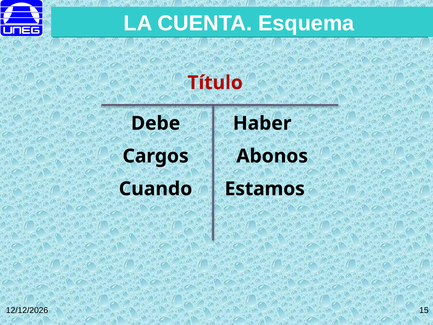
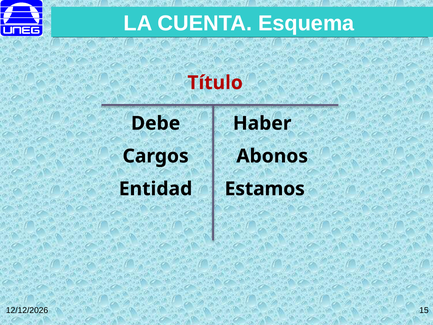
Cuando: Cuando -> Entidad (156, 189)
